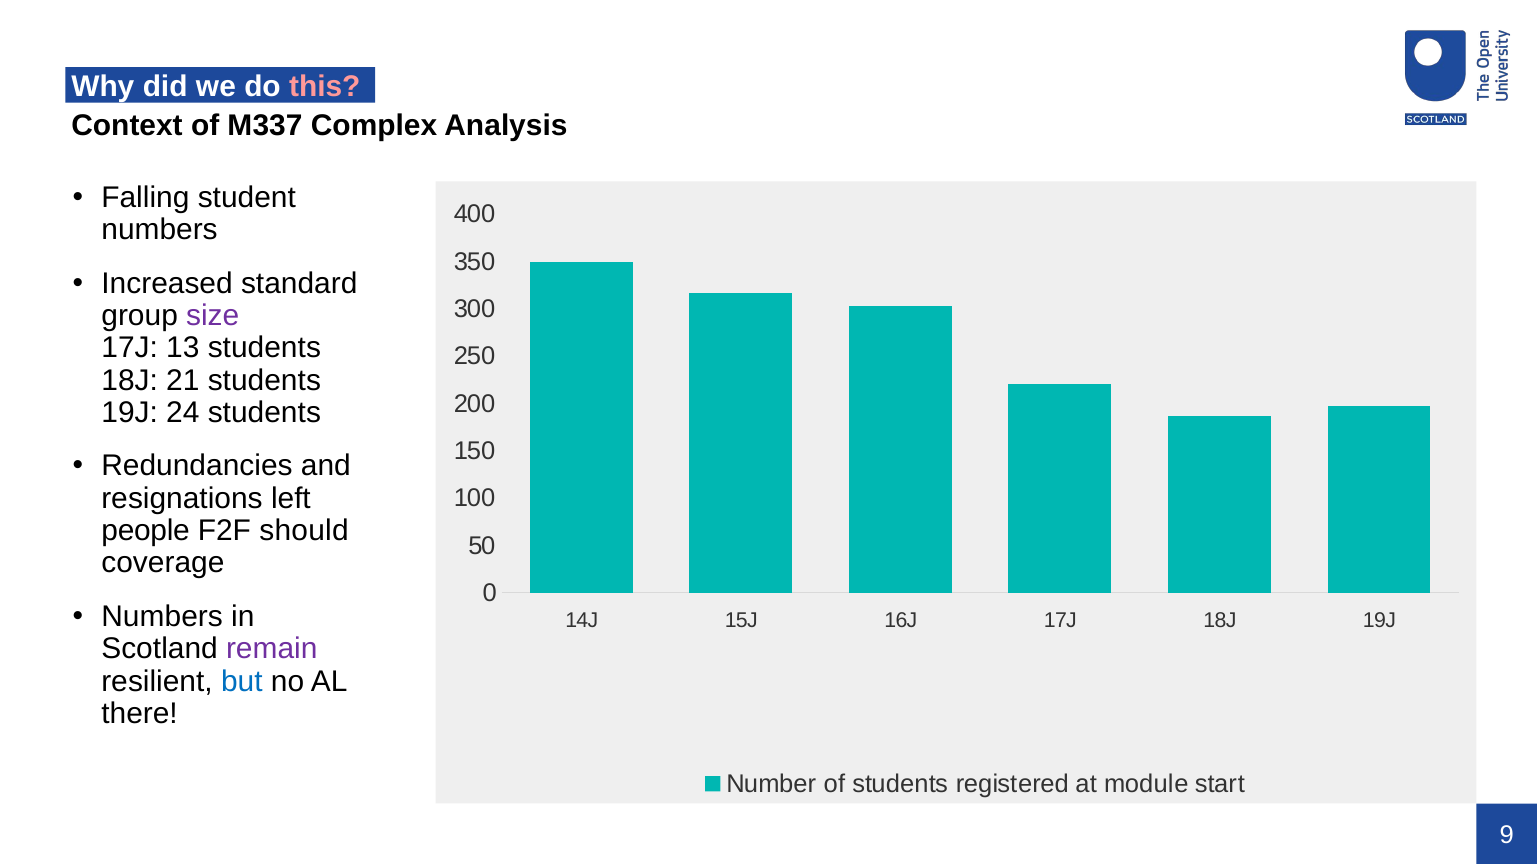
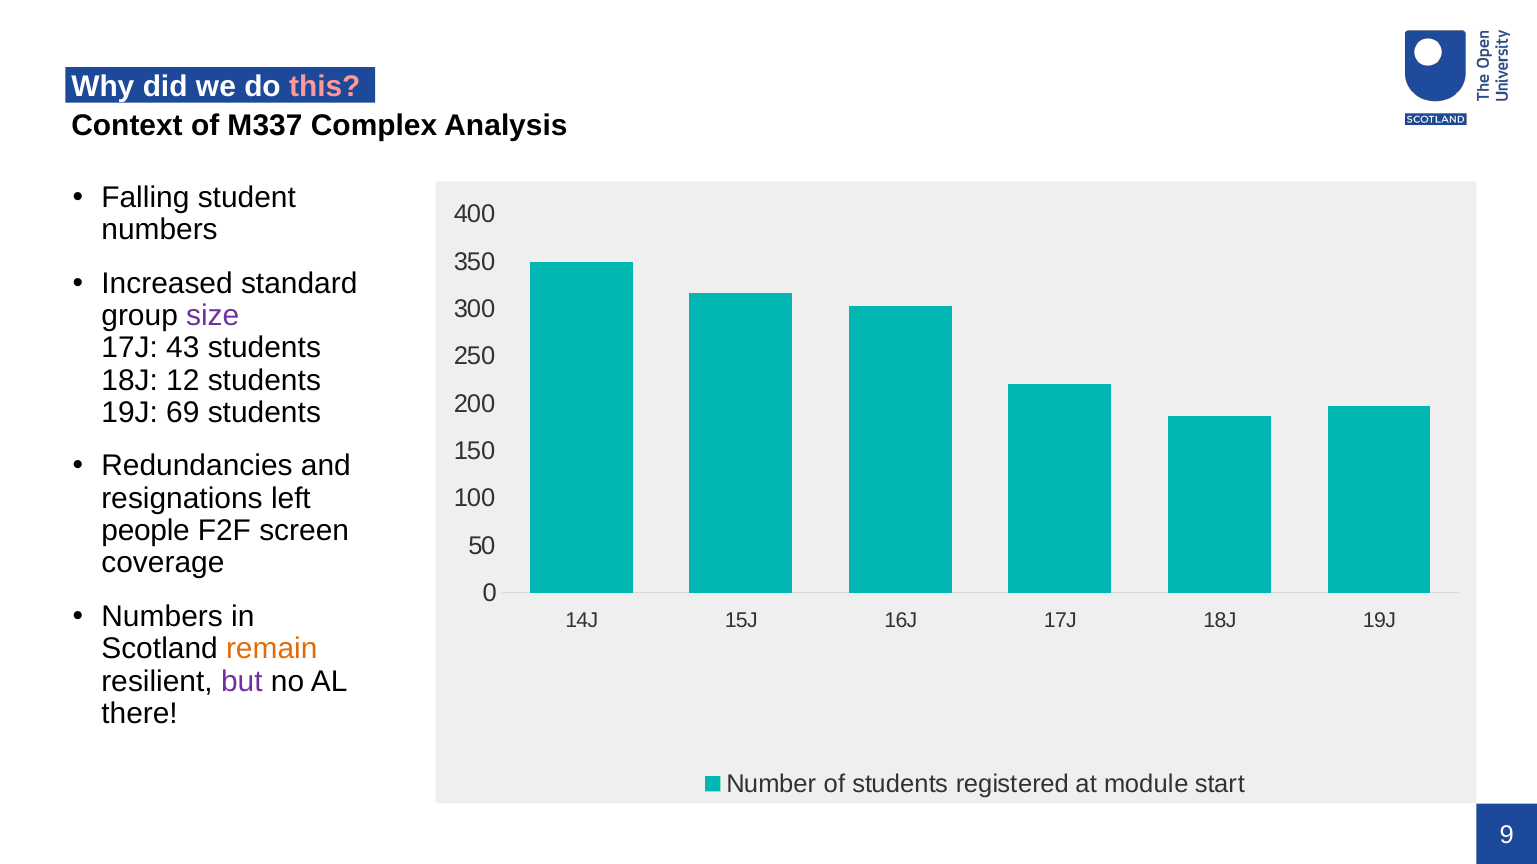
13: 13 -> 43 (183, 348)
21: 21 -> 12 (183, 380)
24: 24 -> 69 (183, 413)
should: should -> screen (304, 531)
remain colour: purple -> orange (272, 649)
but colour: blue -> purple (242, 682)
